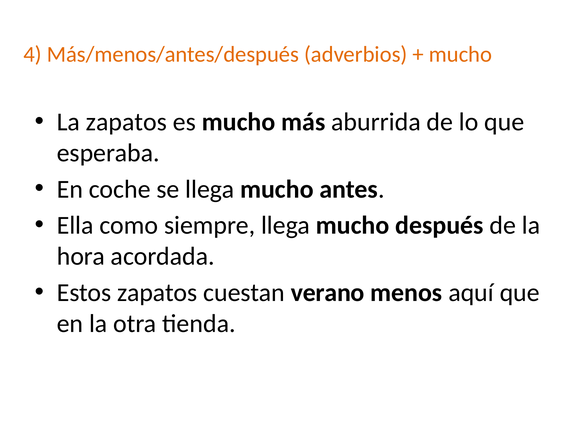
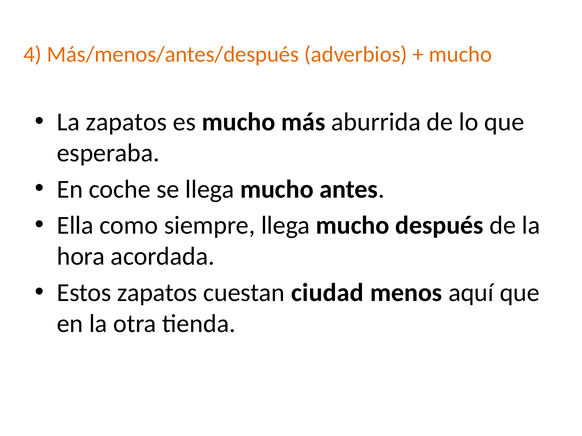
verano: verano -> ciudad (327, 293)
